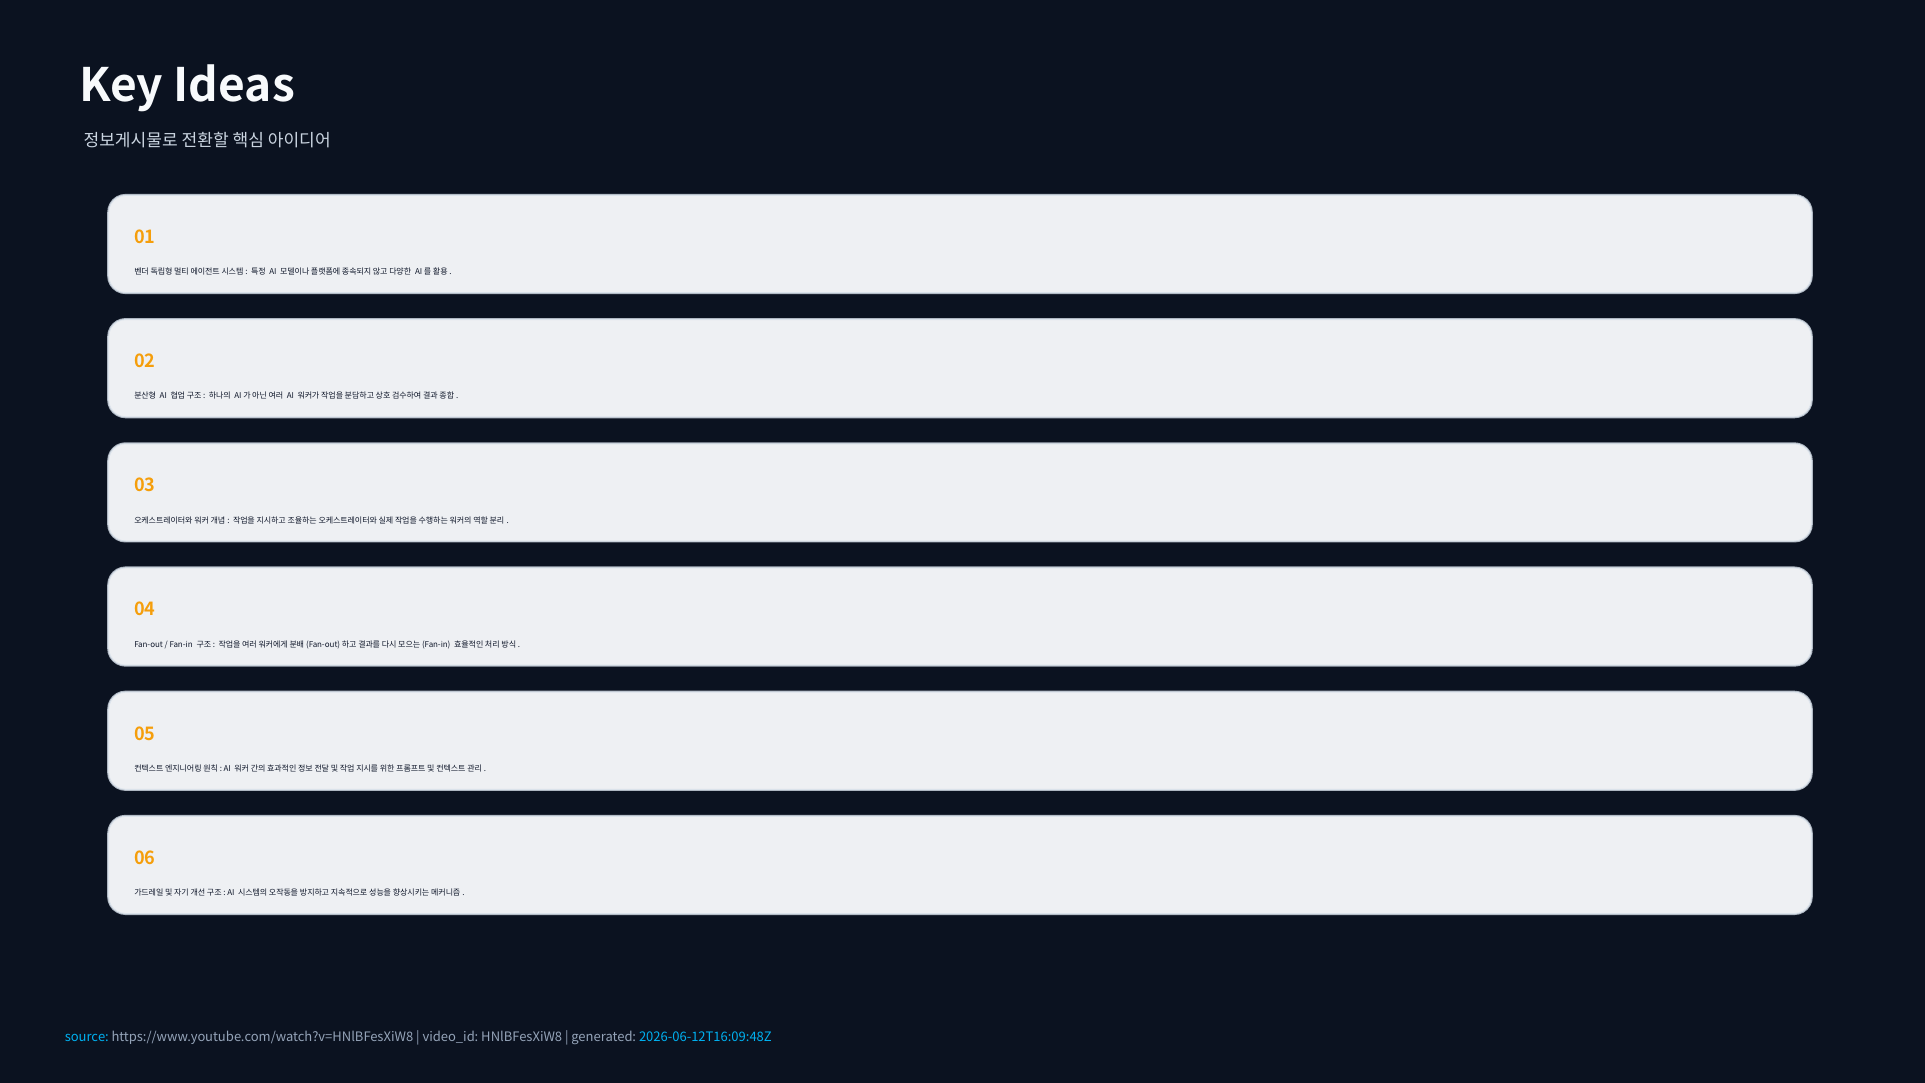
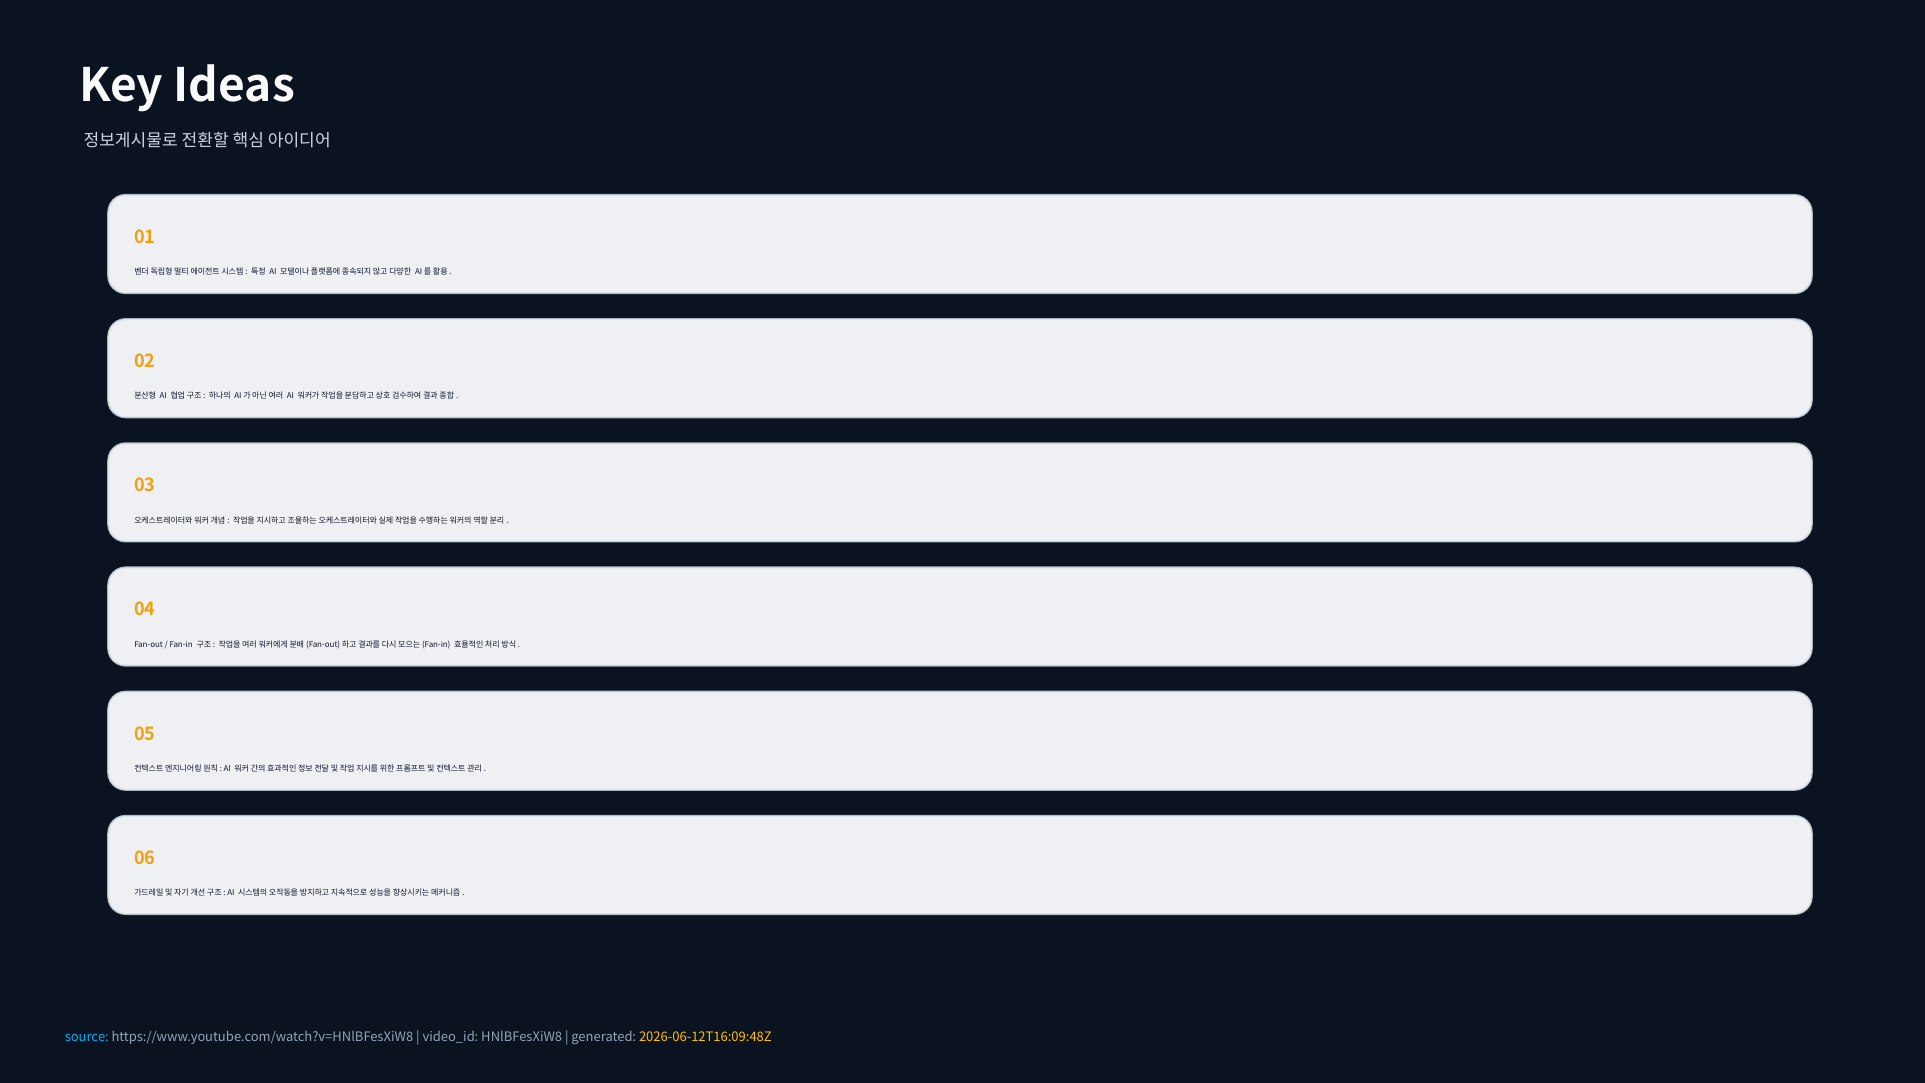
2026-06-12T16:09:48Z colour: light blue -> yellow (705, 1037)
